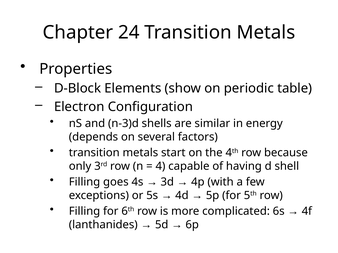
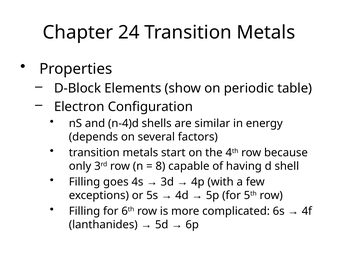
n-3)d: n-3)d -> n-4)d (123, 124)
4: 4 -> 8 (160, 166)
